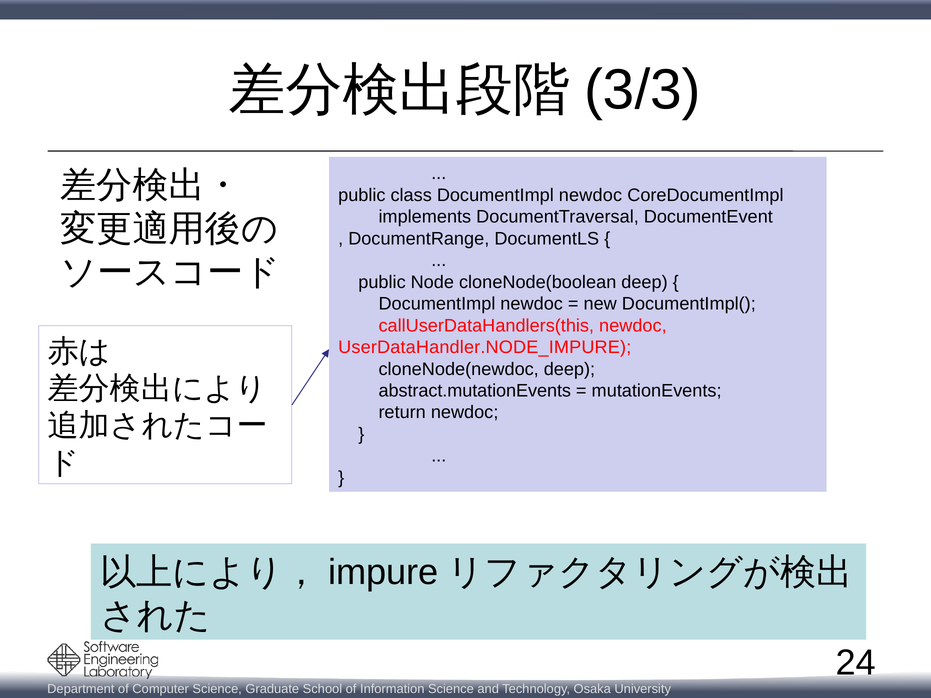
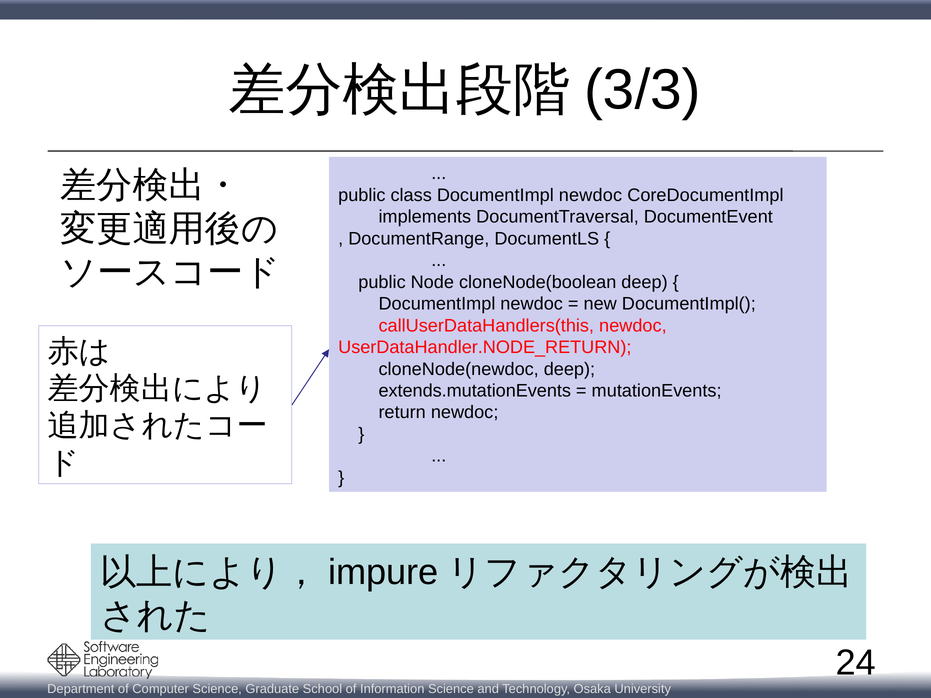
UserDataHandler.NODE_IMPURE: UserDataHandler.NODE_IMPURE -> UserDataHandler.NODE_RETURN (485, 347)
abstract.mutationEvents: abstract.mutationEvents -> extends.mutationEvents (475, 391)
